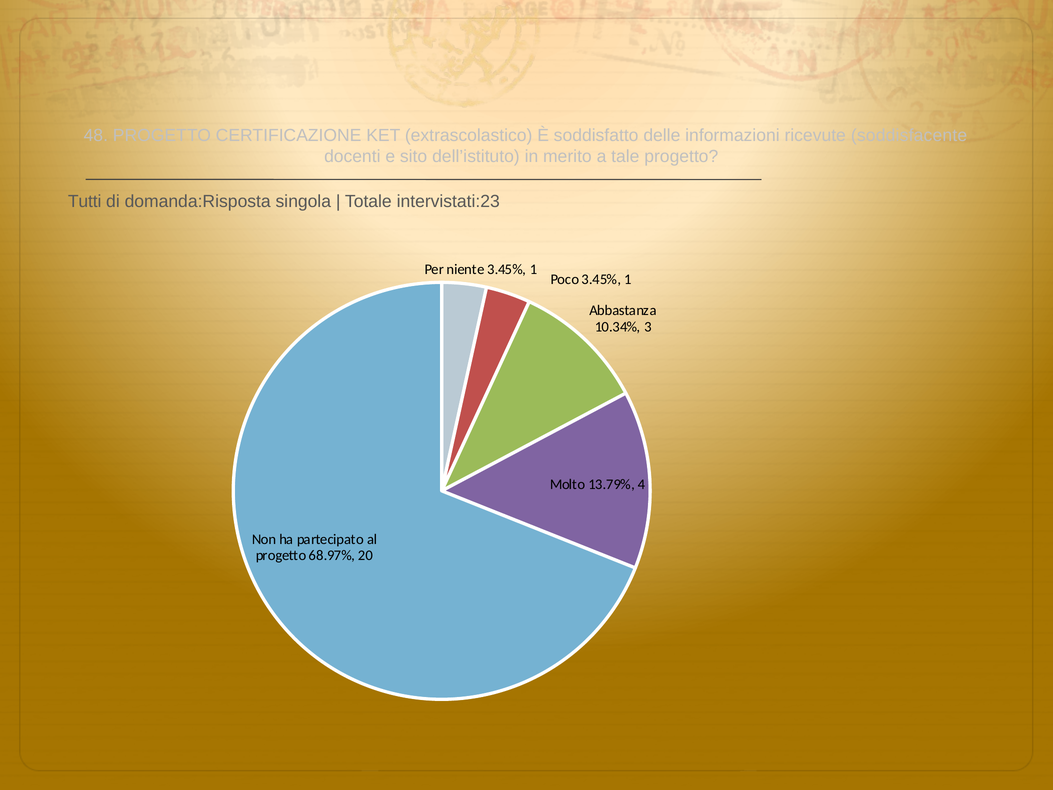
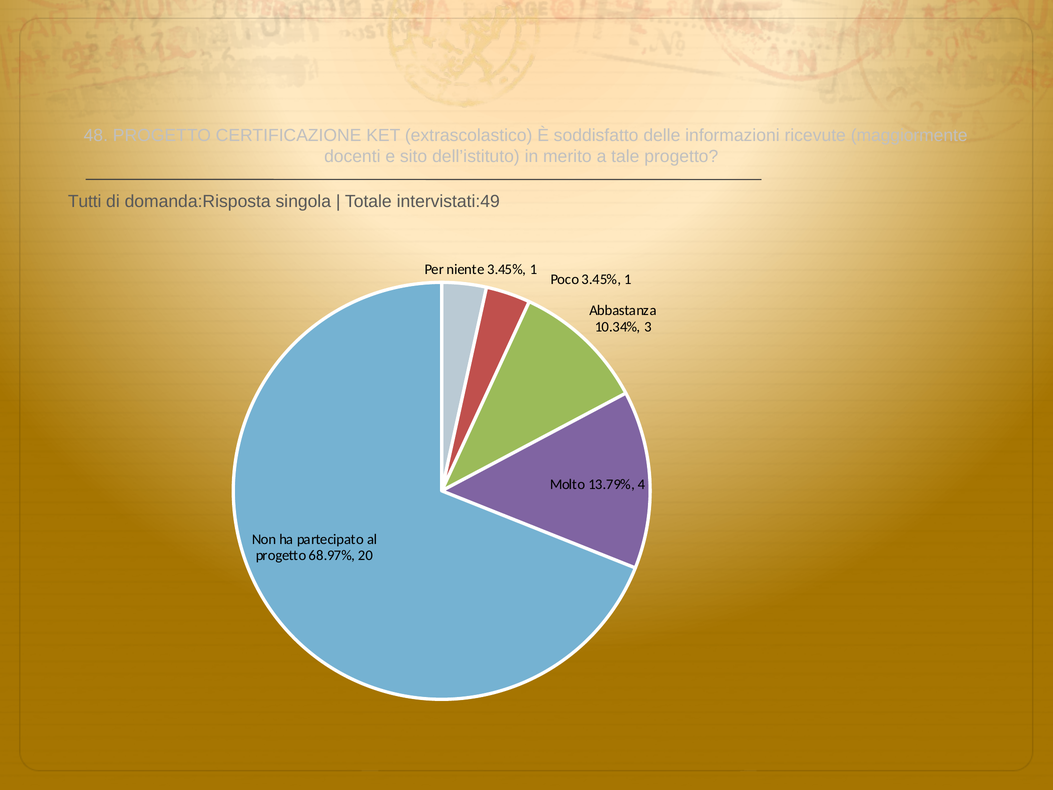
soddisfacente: soddisfacente -> maggiormente (909, 135)
intervistati:23: intervistati:23 -> intervistati:49 (448, 201)
